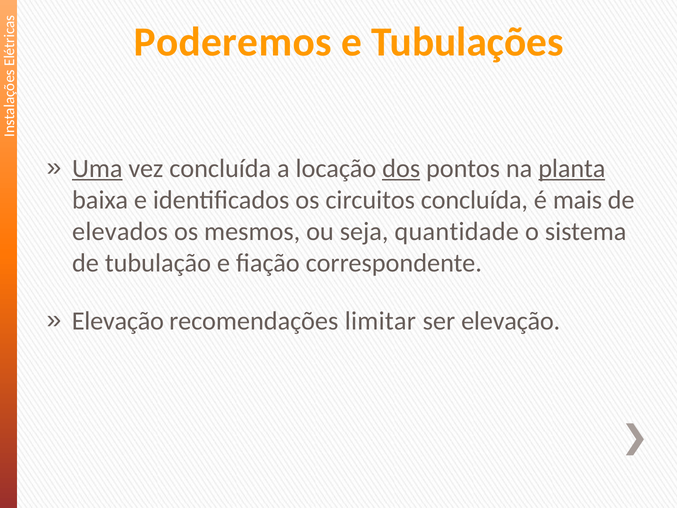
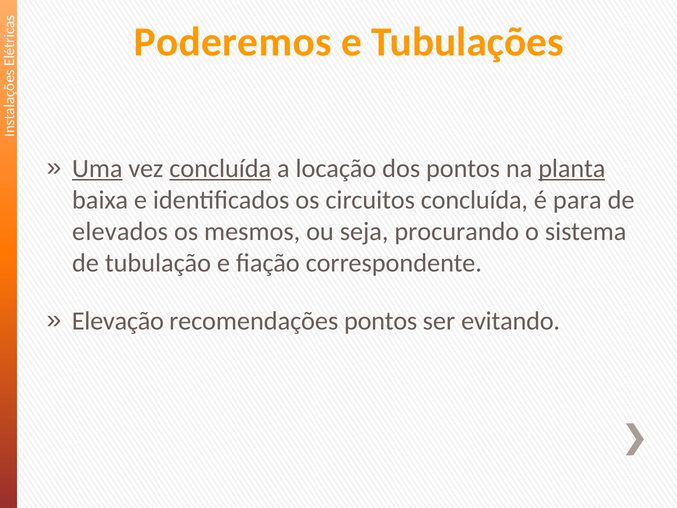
concluída underline: none -> present (220, 168)
dos underline: present -> none (401, 168)
mais: mais -> para (577, 200)
quantidade: quantidade -> procurando (457, 231)
recomendações limitar: limitar -> pontos (381, 321)
ser elevação: elevação -> evitando (511, 321)
